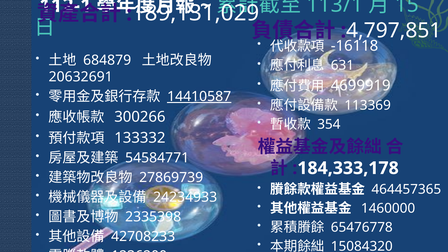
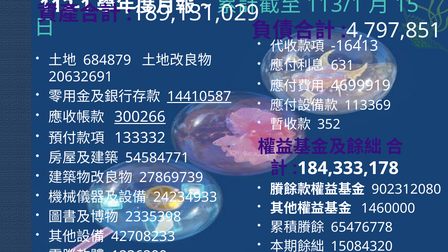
-16118: -16118 -> -16413 (355, 46)
300266 underline: none -> present (140, 117)
354: 354 -> 352 (329, 124)
464457365: 464457365 -> 902312080 (406, 189)
